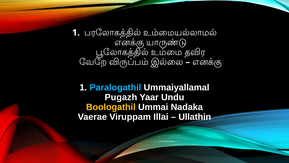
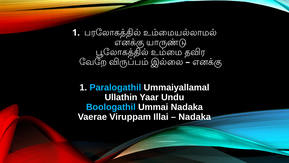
Pugazh: Pugazh -> Ullathin (121, 97)
Boologathil colour: yellow -> light blue (111, 107)
Ullathin: Ullathin -> Nadaka (195, 117)
